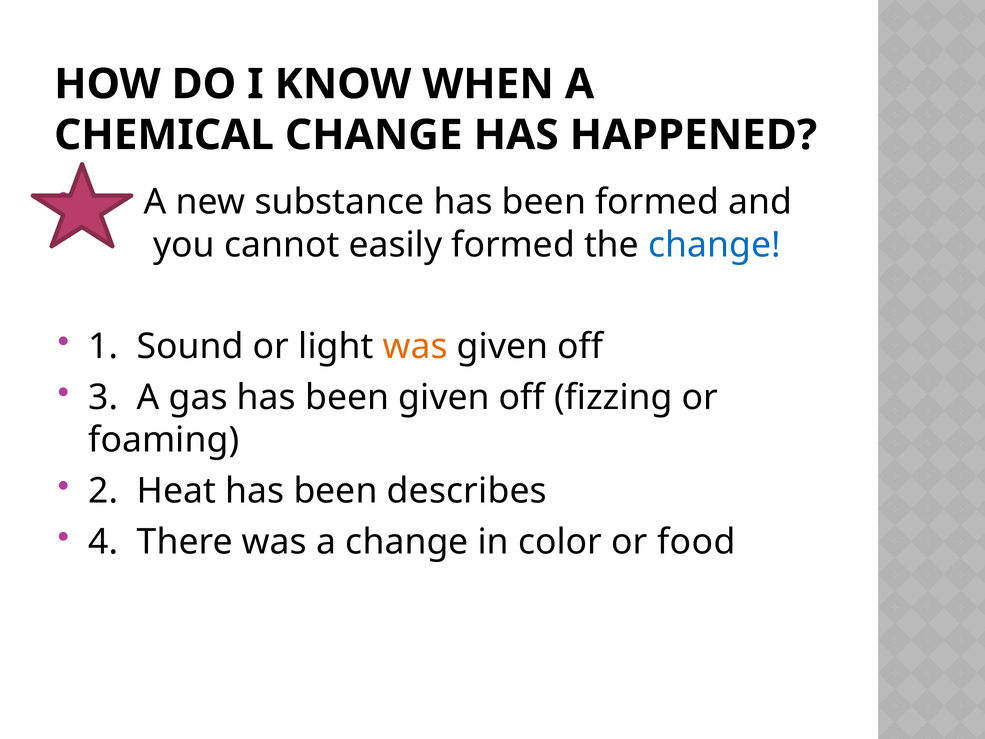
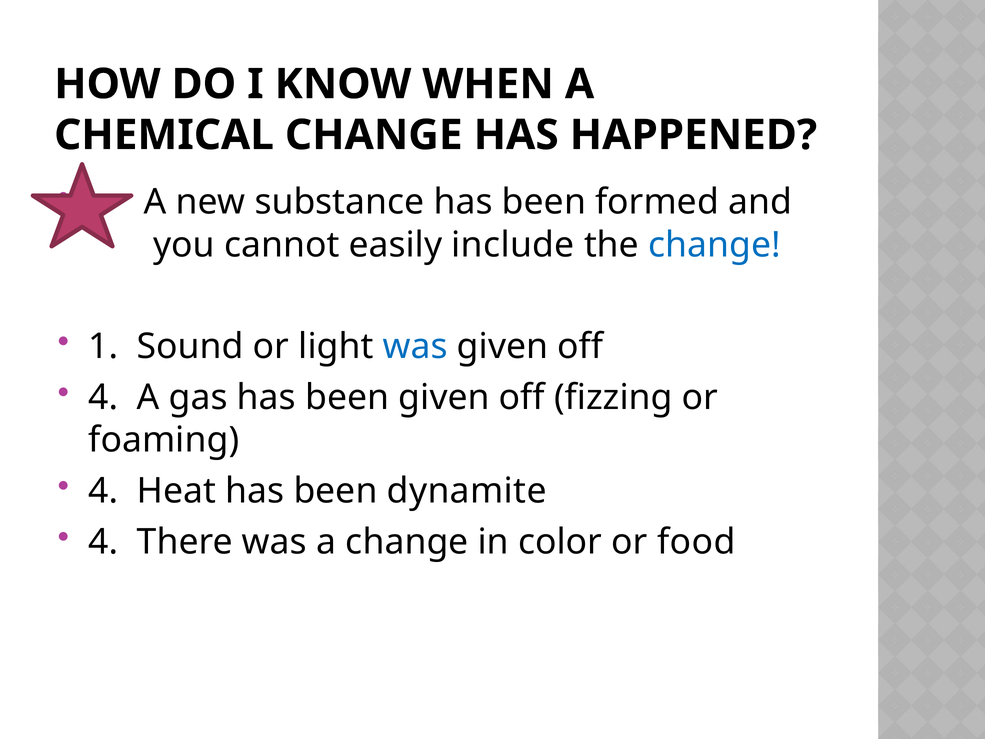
easily formed: formed -> include (513, 245)
was colour: orange -> blue (415, 346)
3: 3 -> 4 (103, 397)
2: 2 -> 4 (103, 491)
describes: describes -> dynamite (467, 491)
